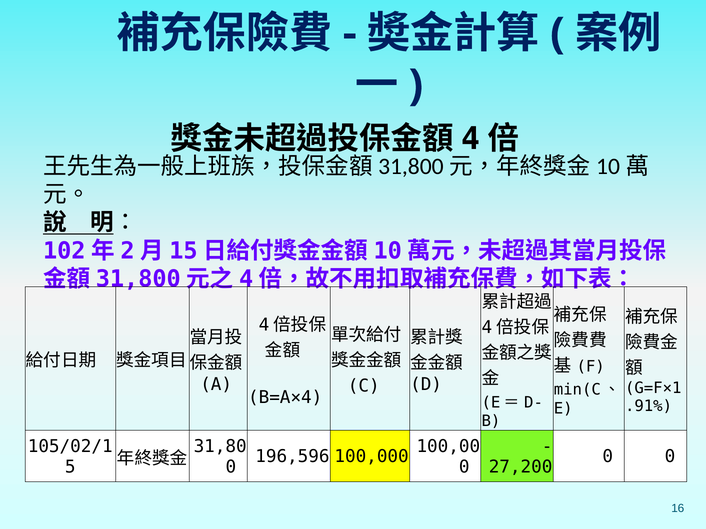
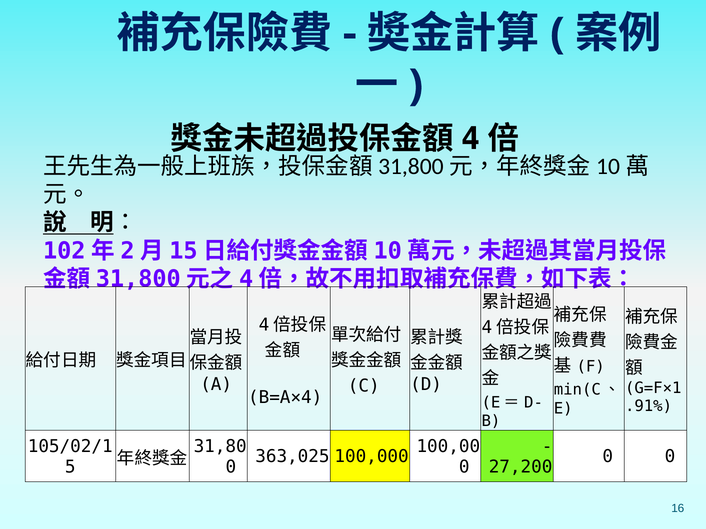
196,596: 196,596 -> 363,025 (292, 457)
